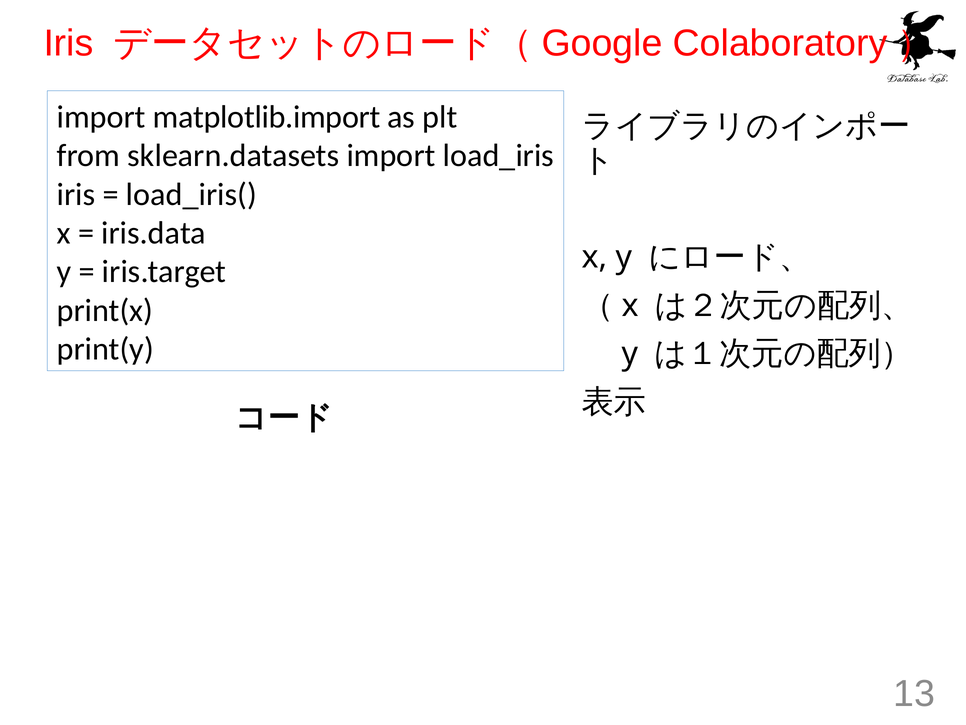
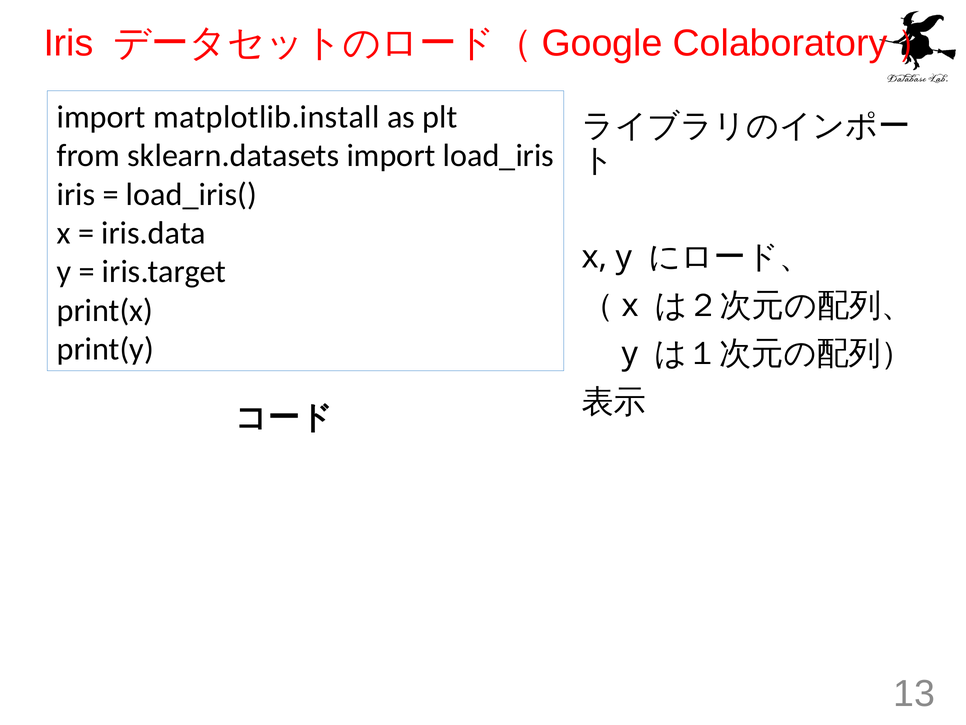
matplotlib.import: matplotlib.import -> matplotlib.install (266, 117)
